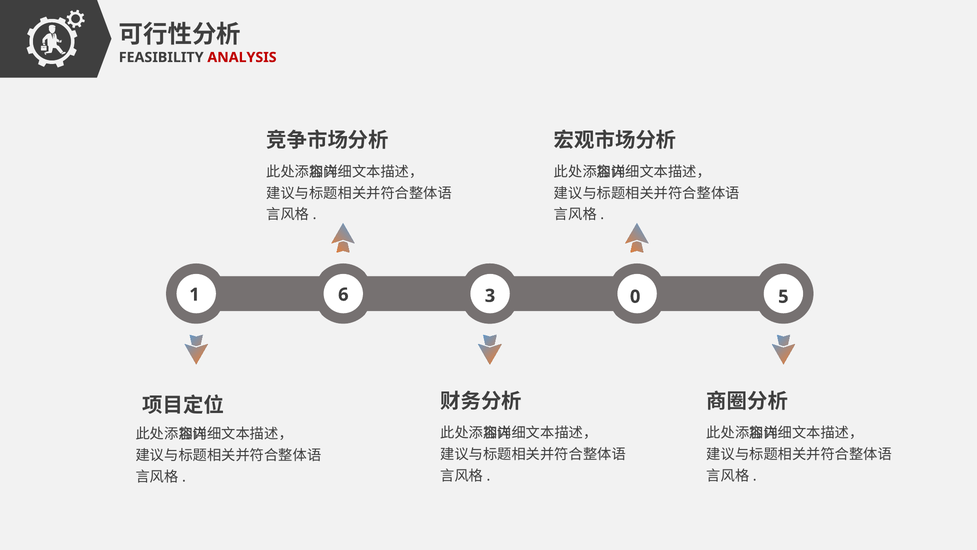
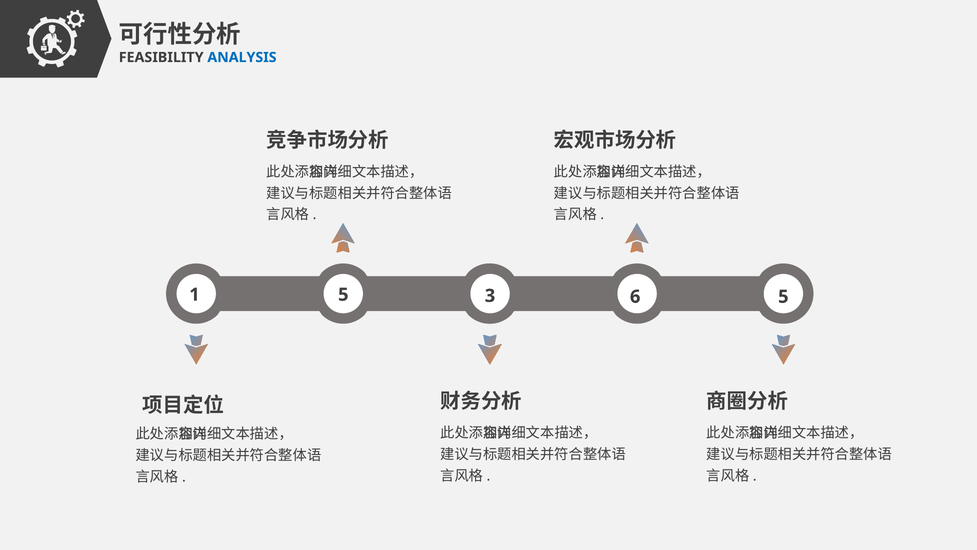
ANALYSIS colour: red -> blue (242, 57)
1 6: 6 -> 5 (343, 294)
0: 0 -> 6 (635, 297)
